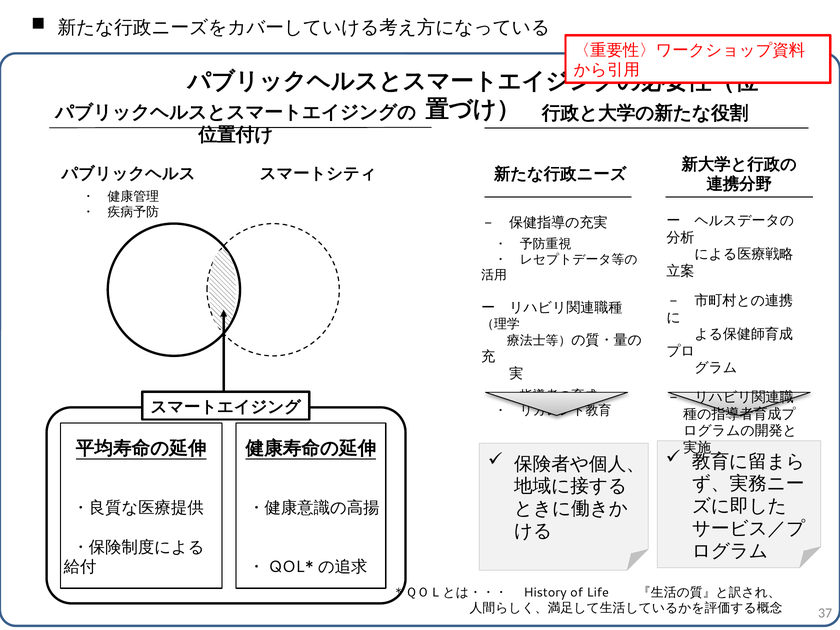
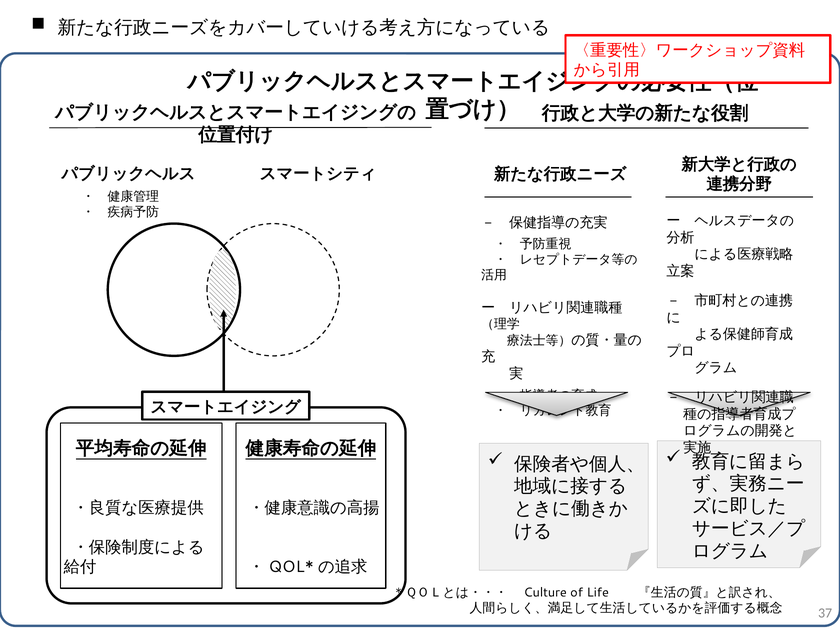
History: History -> Culture (545, 592)
